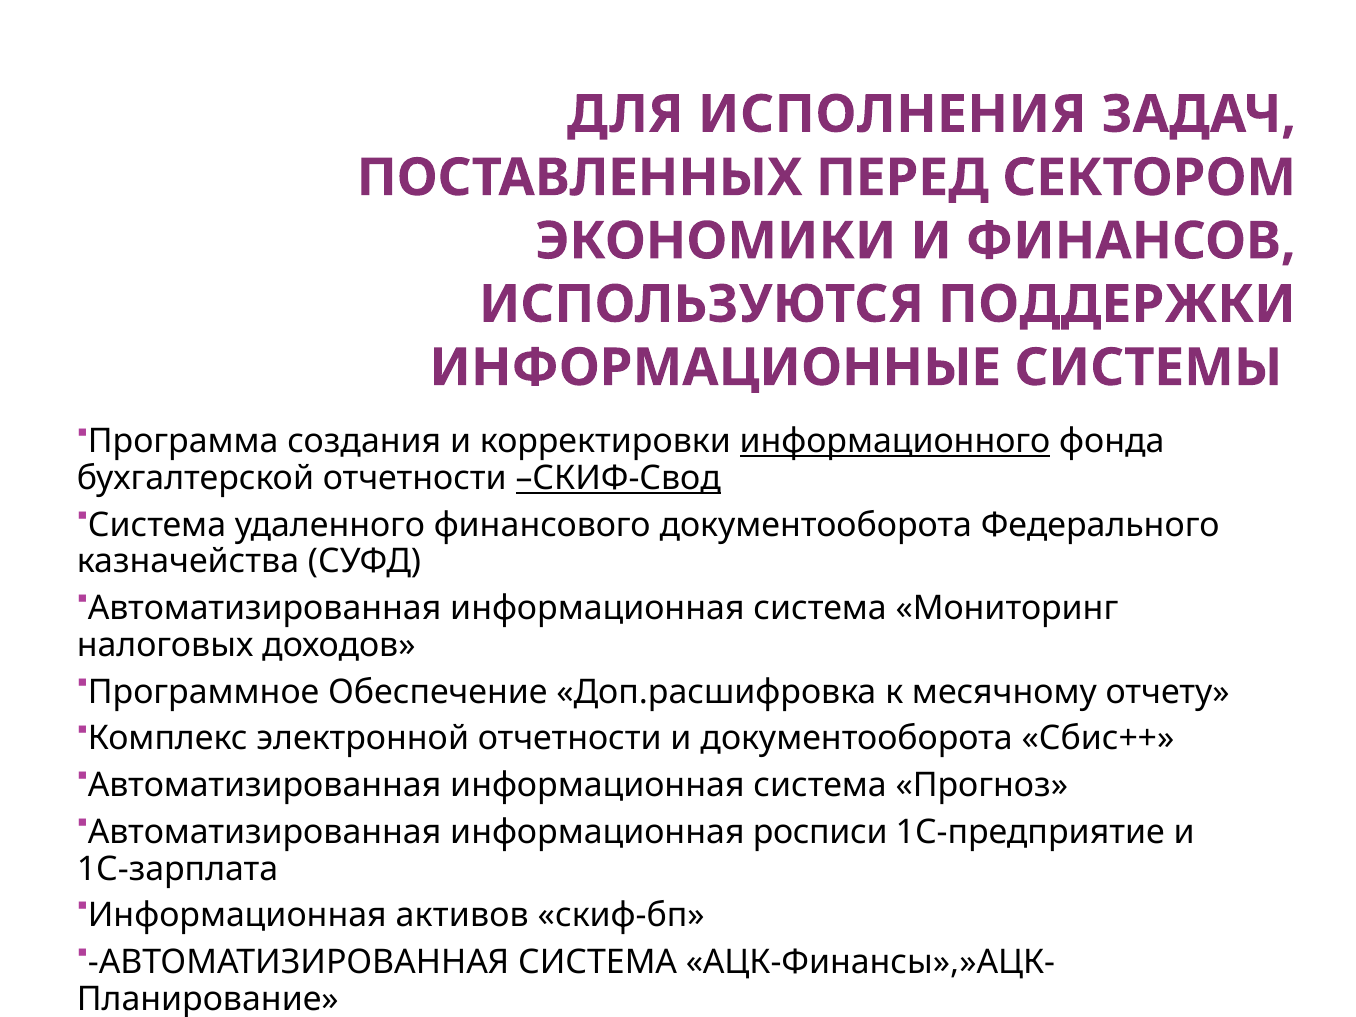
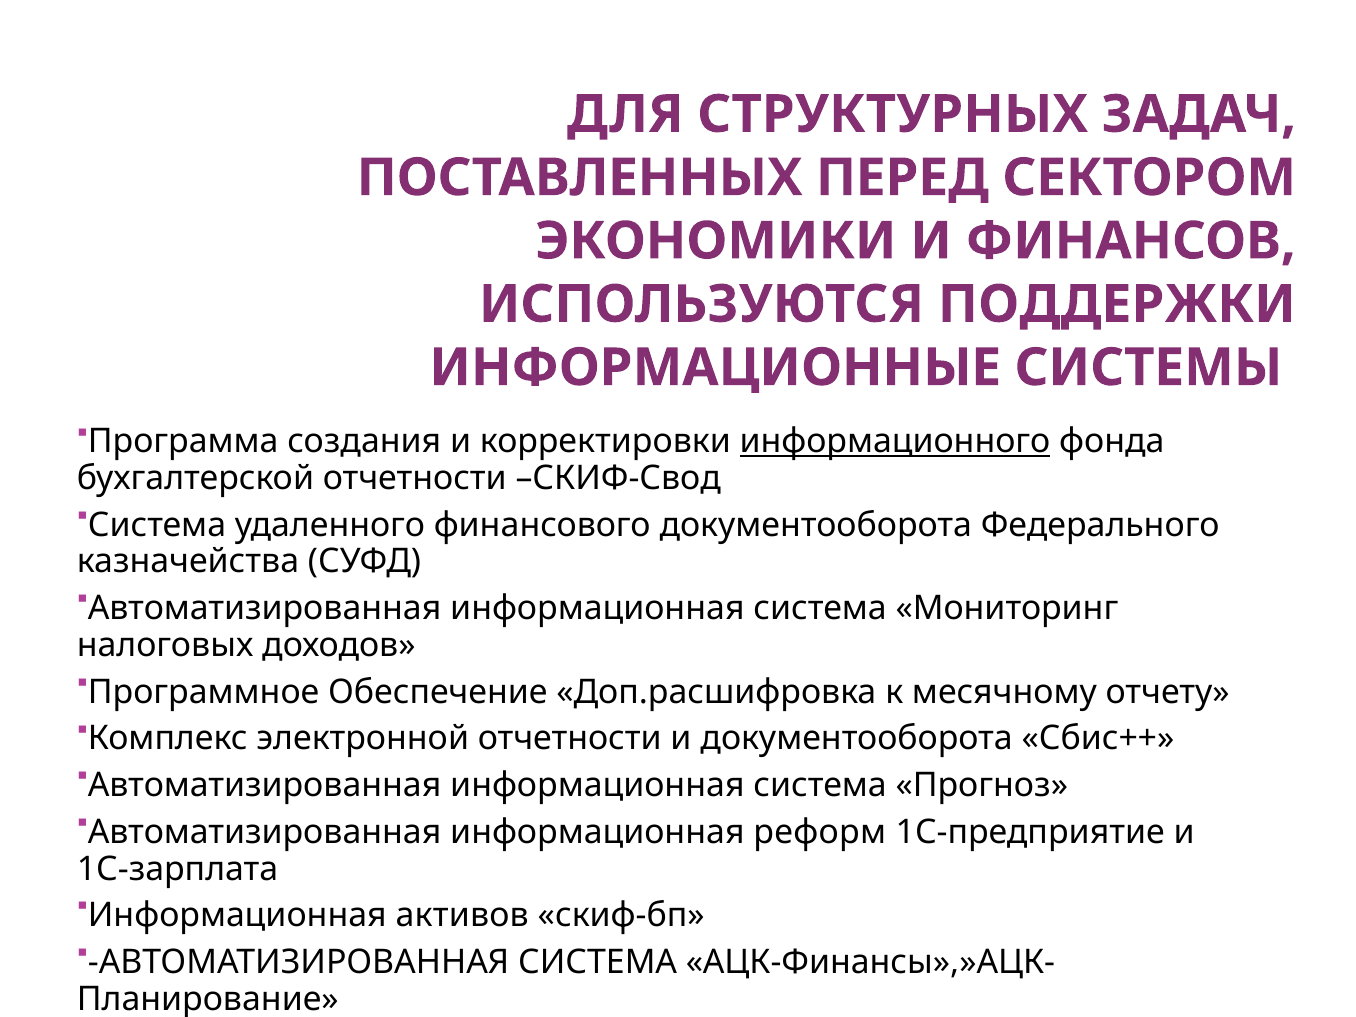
ИСПОЛНЕНИЯ: ИСПОЛНЕНИЯ -> СТРУКТУРНЫХ (893, 114)
СКИФ-Свод underline: present -> none (618, 478)
росписи: росписи -> реформ (820, 832)
